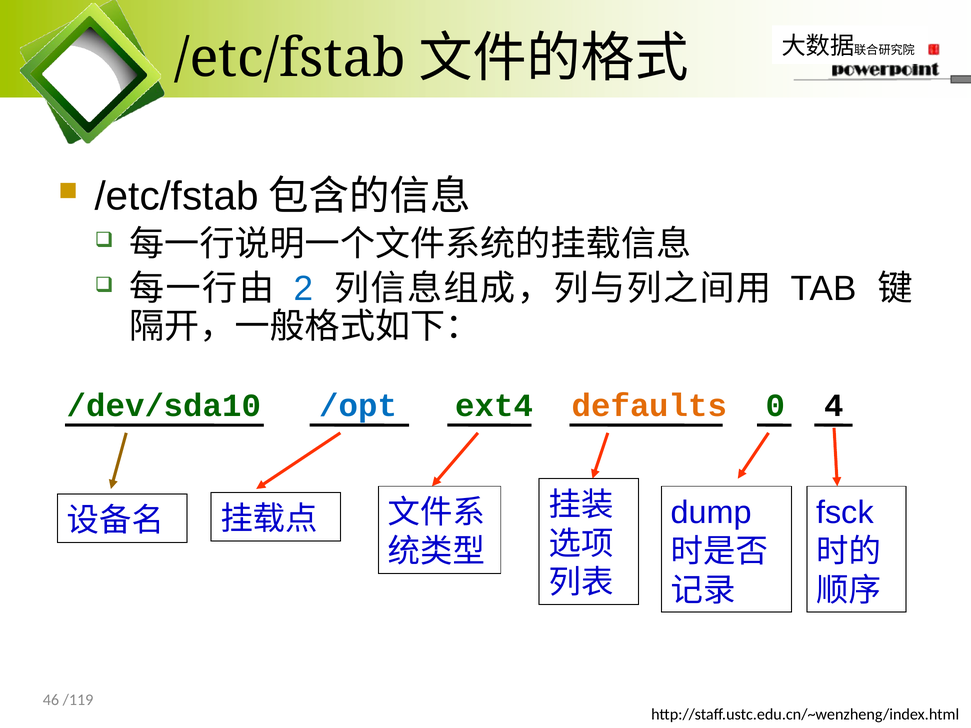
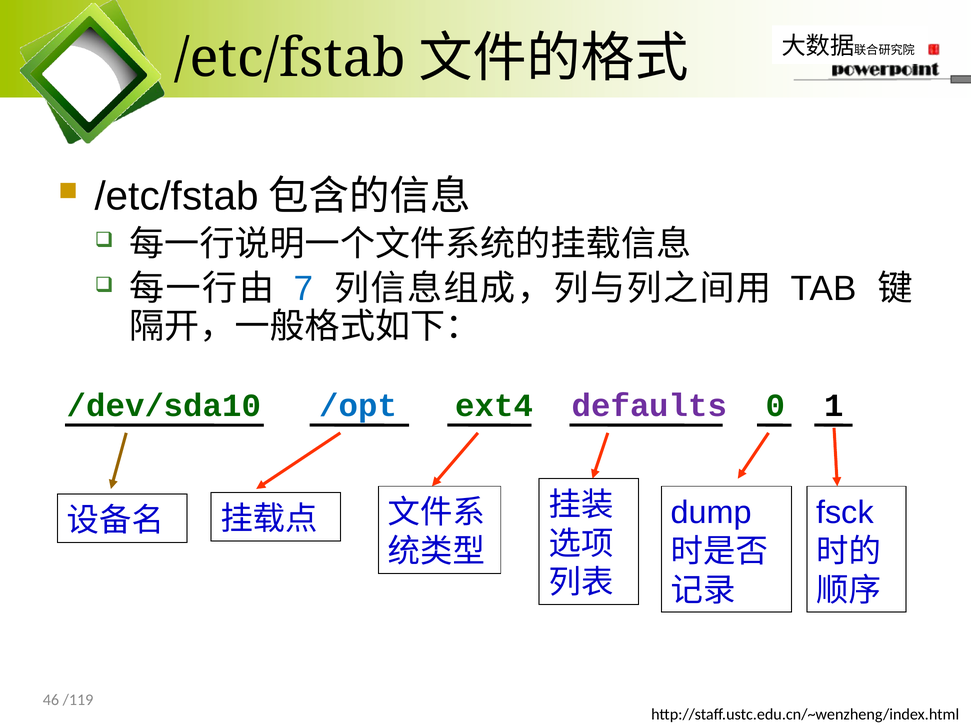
2: 2 -> 7 (303, 289)
defaults colour: orange -> purple (649, 406)
4: 4 -> 1 (834, 406)
